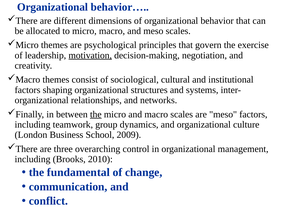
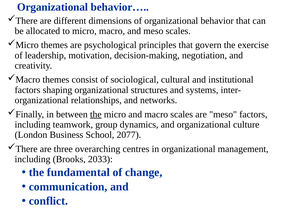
motivation underline: present -> none (90, 55)
2009: 2009 -> 2077 (129, 135)
control: control -> centres (136, 149)
2010: 2010 -> 2033 (100, 159)
